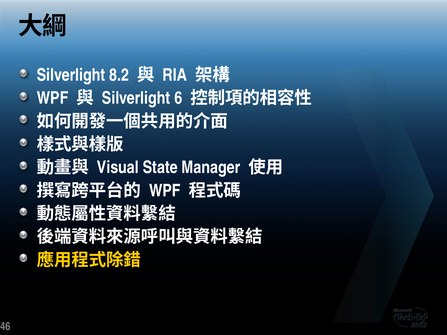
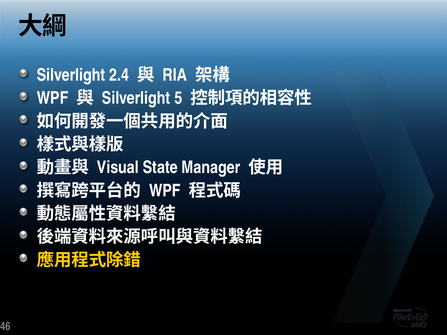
8.2: 8.2 -> 2.4 (119, 75)
6: 6 -> 5 (178, 98)
